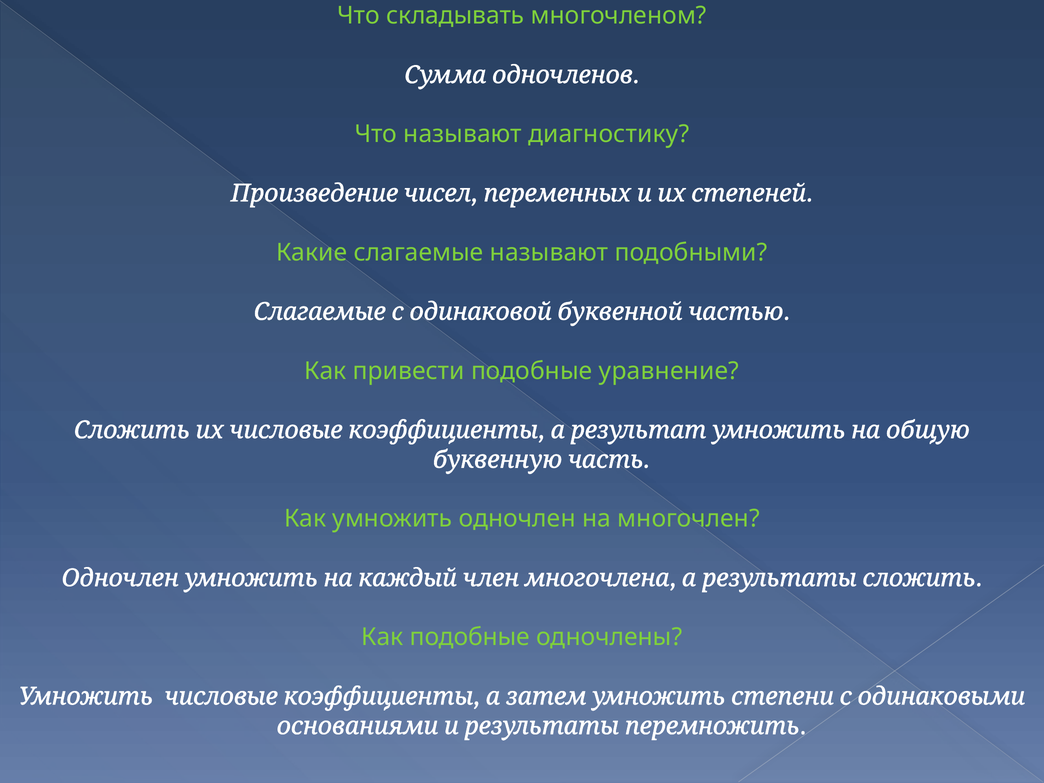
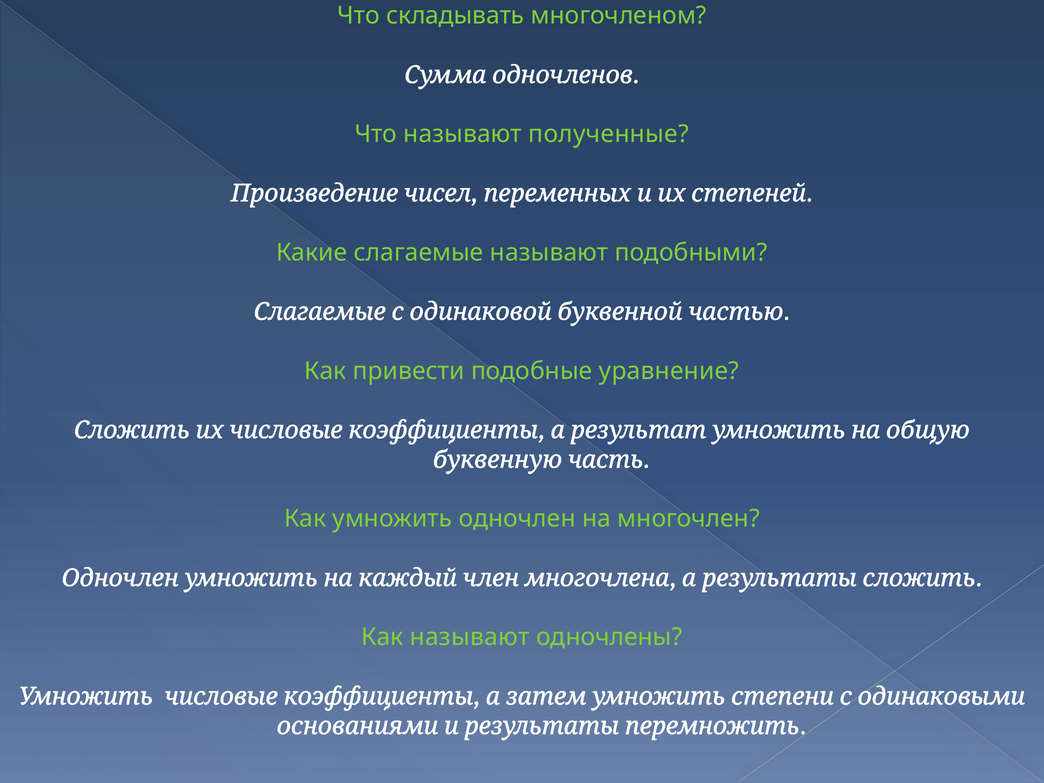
диагностику: диагностику -> полученные (609, 134)
Как подобные: подобные -> называют (470, 637)
